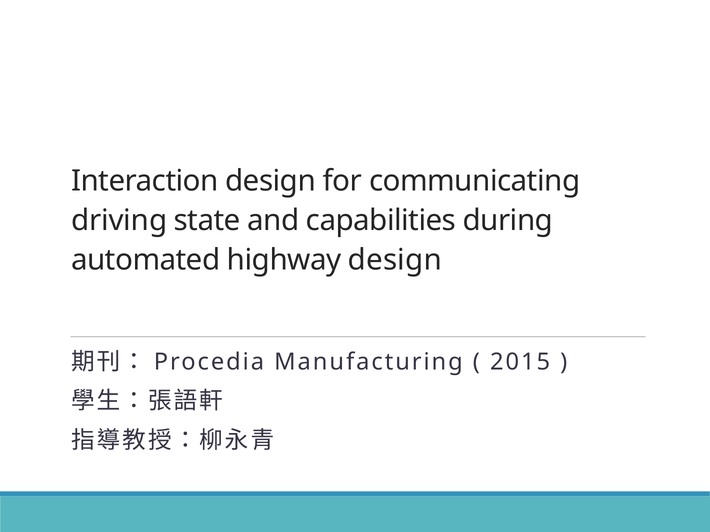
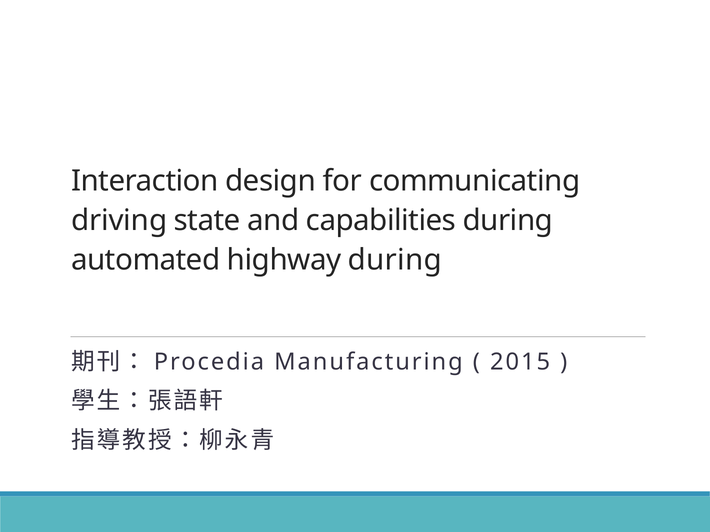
highway design: design -> during (395, 260)
